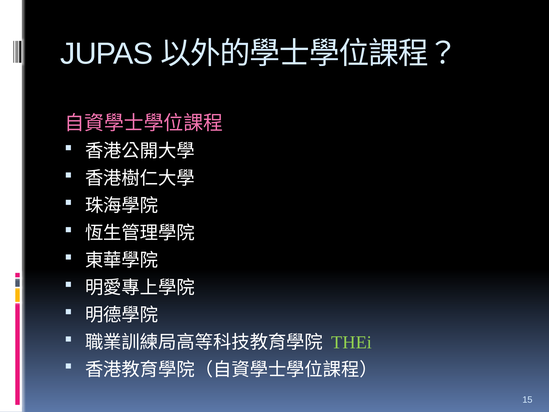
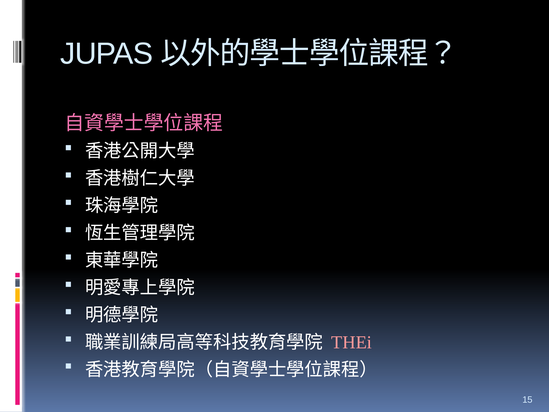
THEi colour: light green -> pink (352, 342)
